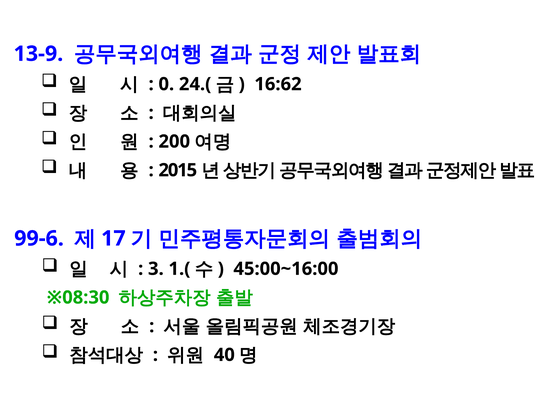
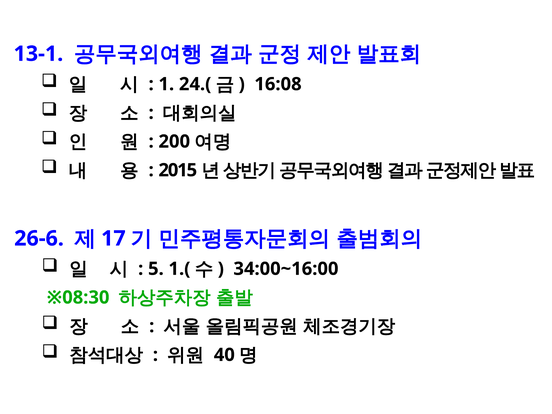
13-9: 13-9 -> 13-1 (38, 54)
0: 0 -> 1 (166, 84)
16:62: 16:62 -> 16:08 (278, 84)
99-6: 99-6 -> 26-6 (39, 238)
3: 3 -> 5 (156, 269)
45:00~16:00: 45:00~16:00 -> 34:00~16:00 (286, 269)
